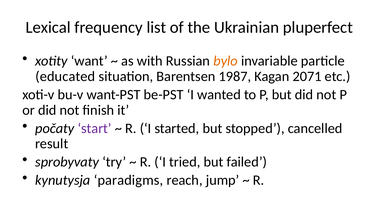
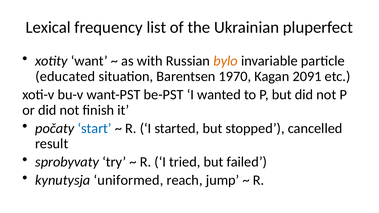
1987: 1987 -> 1970 (235, 76)
2071: 2071 -> 2091 (307, 76)
start colour: purple -> blue (95, 128)
paradigms: paradigms -> uniformed (129, 180)
